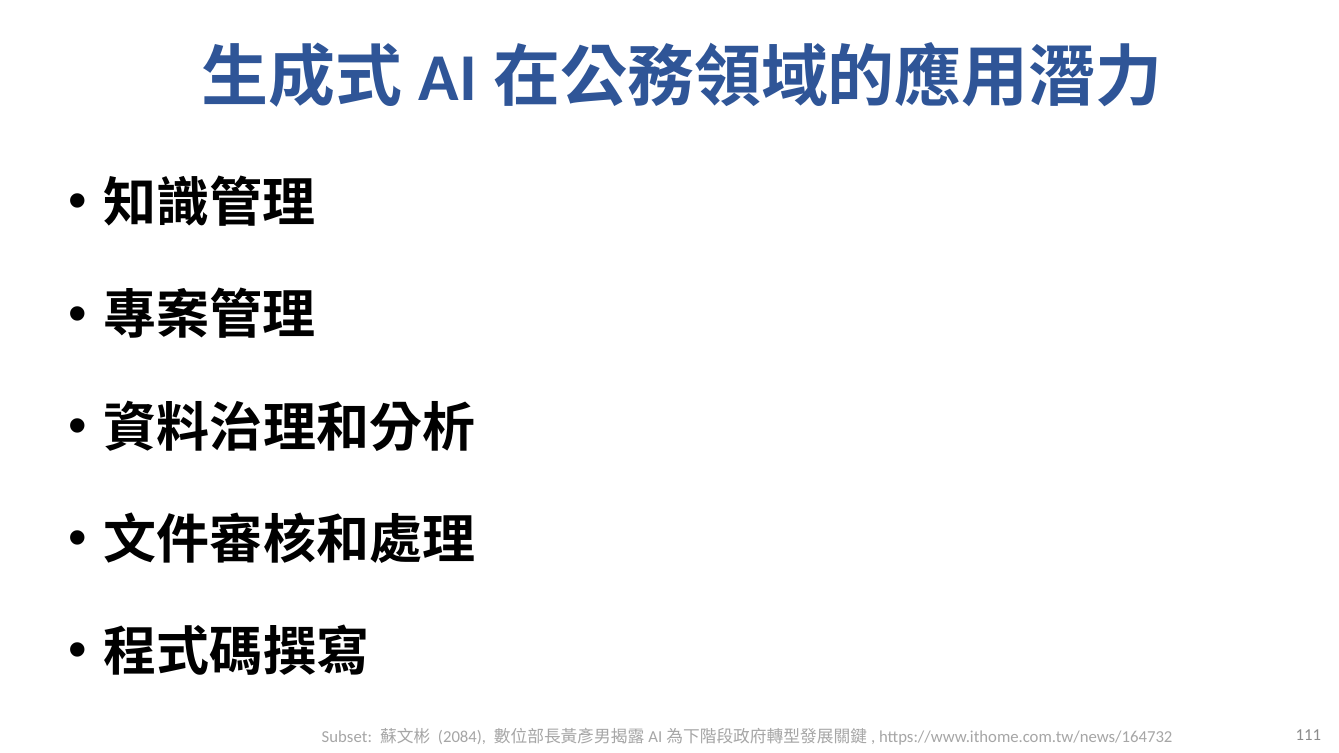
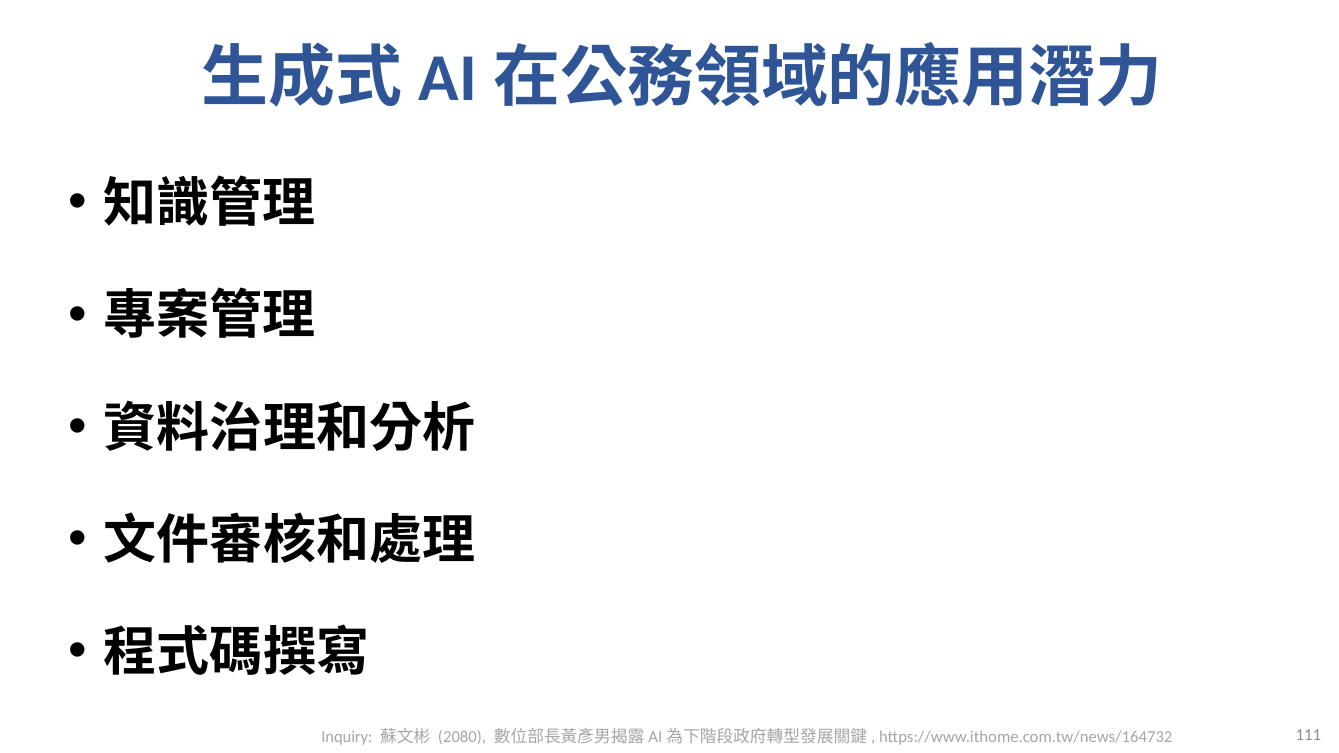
Subset: Subset -> Inquiry (347, 737)
2084: 2084 -> 2080 (462, 737)
